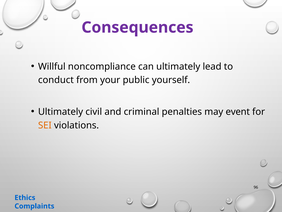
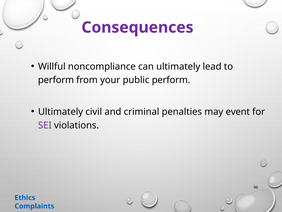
conduct: conduct -> perform (56, 80)
public yourself: yourself -> perform (171, 80)
SEI colour: orange -> purple (45, 125)
